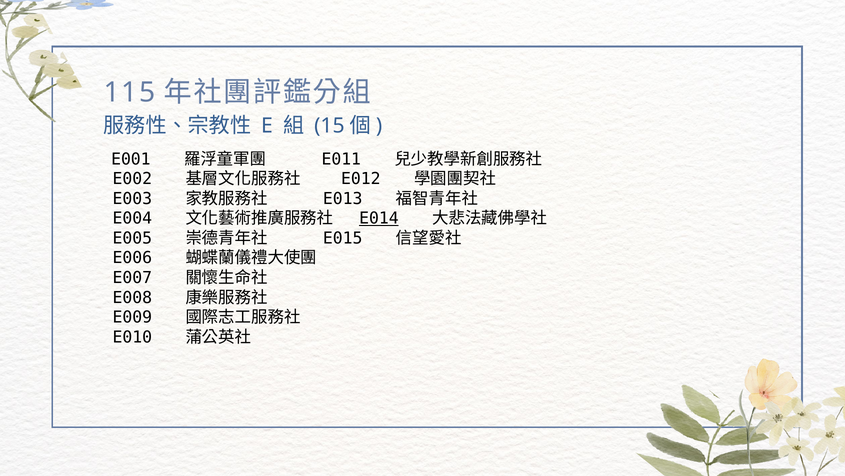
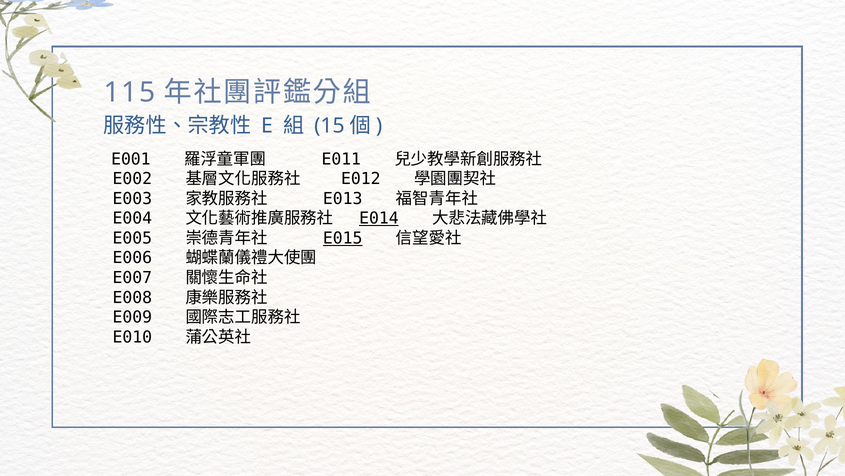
E015 underline: none -> present (343, 238)
